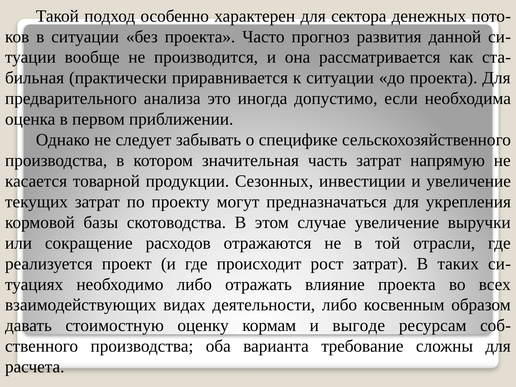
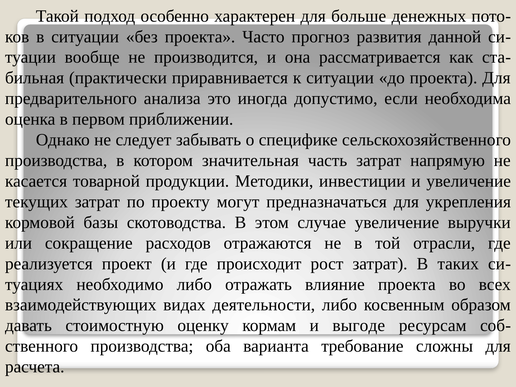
сектора: сектора -> больше (359, 16)
Сезонных: Сезонных -> Методики (274, 181)
